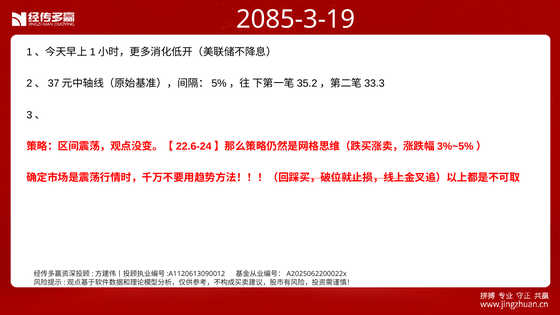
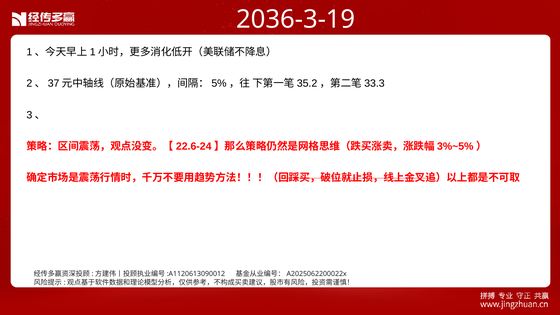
2085-3-19: 2085-3-19 -> 2036-3-19 (296, 19)
